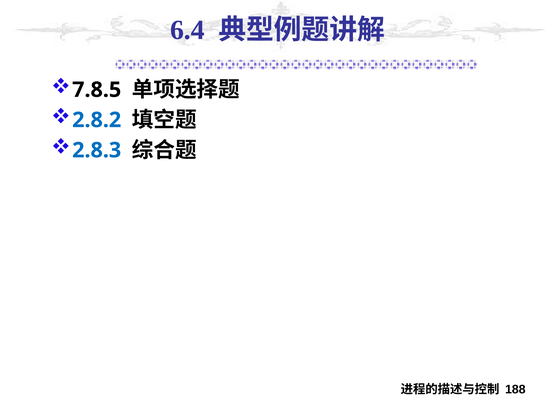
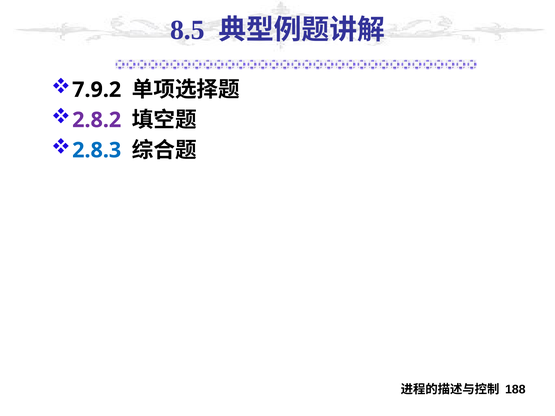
6.4: 6.4 -> 8.5 (187, 30)
7.8.5: 7.8.5 -> 7.9.2 (97, 90)
2.8.2 colour: blue -> purple (97, 120)
